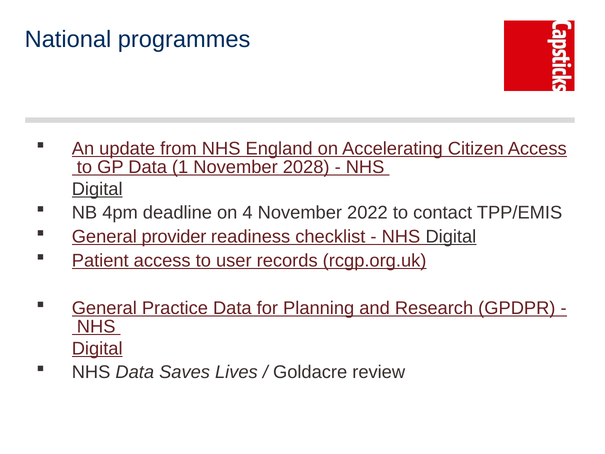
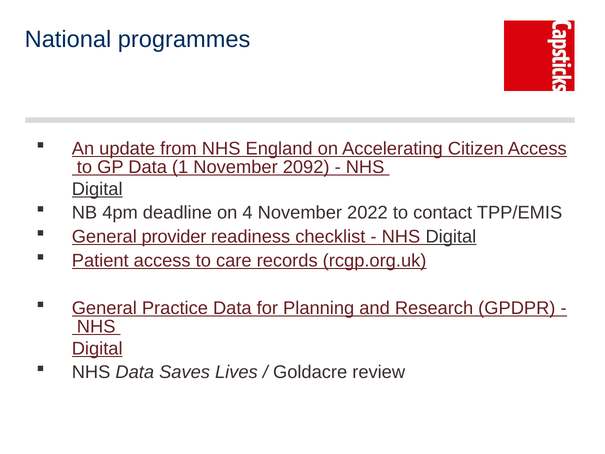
2028: 2028 -> 2092 (306, 167)
user: user -> care (234, 260)
